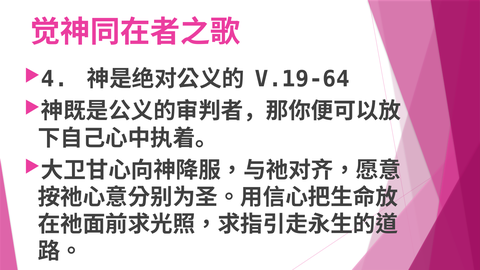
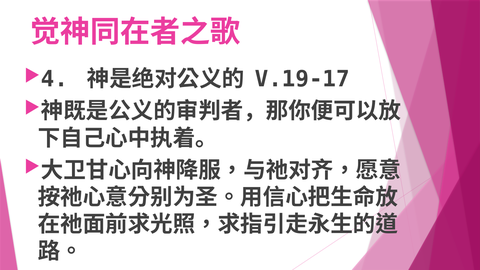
V.19-64: V.19-64 -> V.19-17 (302, 79)
